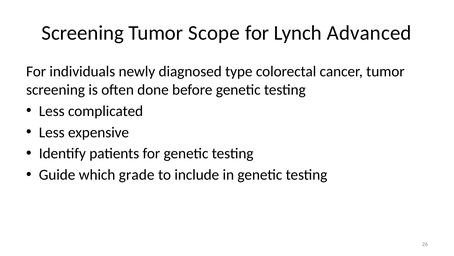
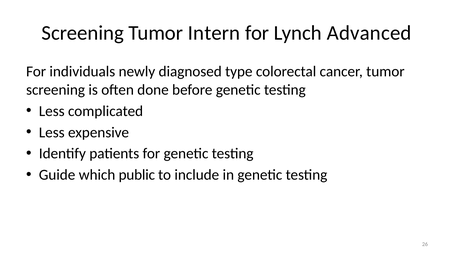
Scope: Scope -> Intern (214, 33)
grade: grade -> public (137, 174)
